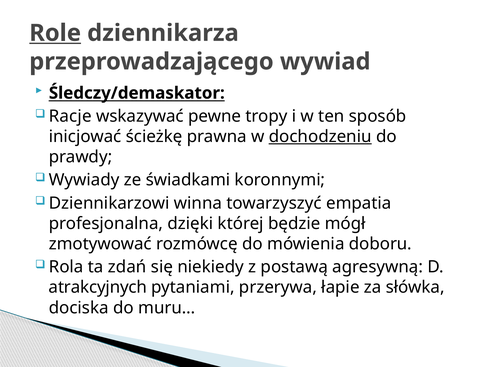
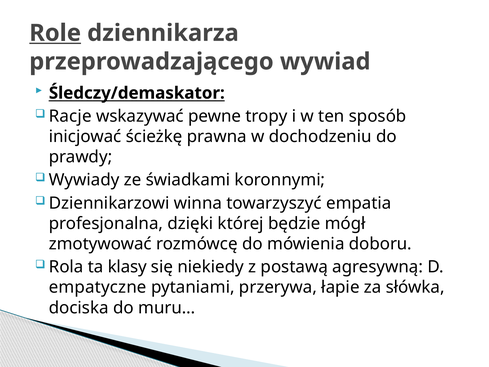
dochodzeniu underline: present -> none (320, 136)
zdań: zdań -> klasy (127, 267)
atrakcyjnych: atrakcyjnych -> empatyczne (98, 287)
